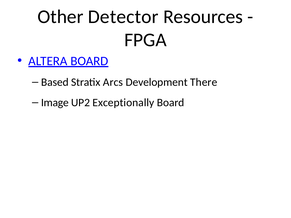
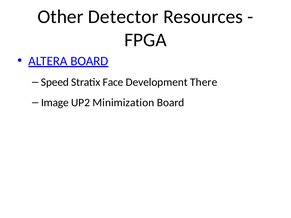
Based: Based -> Speed (55, 82)
Arcs: Arcs -> Face (113, 82)
Exceptionally: Exceptionally -> Minimization (123, 103)
